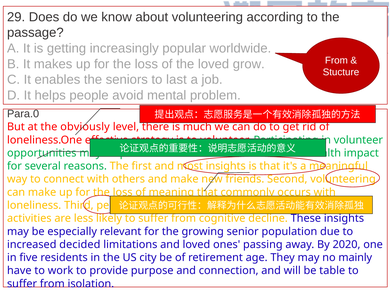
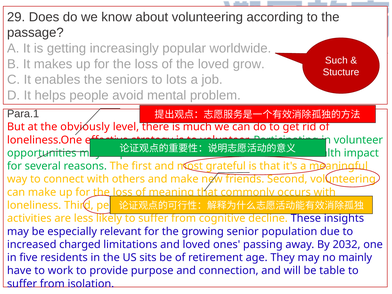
From: From -> Such (336, 60)
last: last -> lots (176, 80)
Para.0: Para.0 -> Para.1 (23, 114)
most insights: insights -> grateful (226, 166)
decided: decided -> charged (80, 245)
2020: 2020 -> 2032 (347, 245)
city: city -> sits (148, 258)
